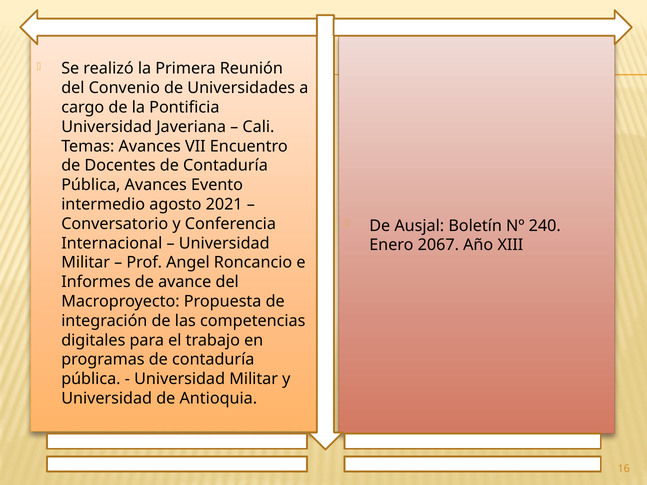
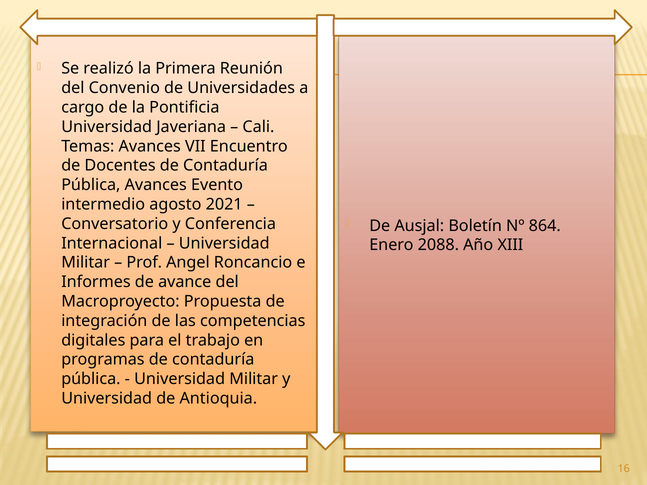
240: 240 -> 864 (545, 226)
2067: 2067 -> 2088 (438, 245)
